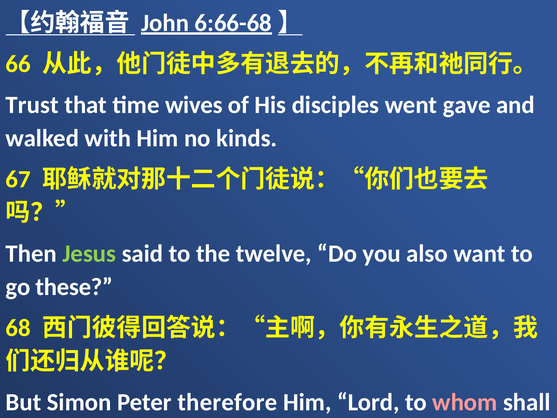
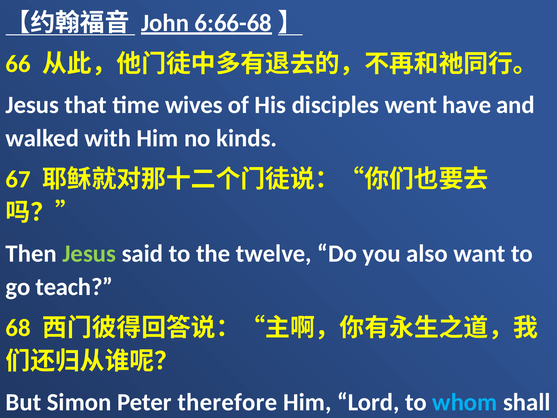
Trust: Trust -> Jesus (32, 105)
went gave: gave -> have (467, 105)
these: these -> teach (74, 287)
whom colour: pink -> light blue (465, 402)
